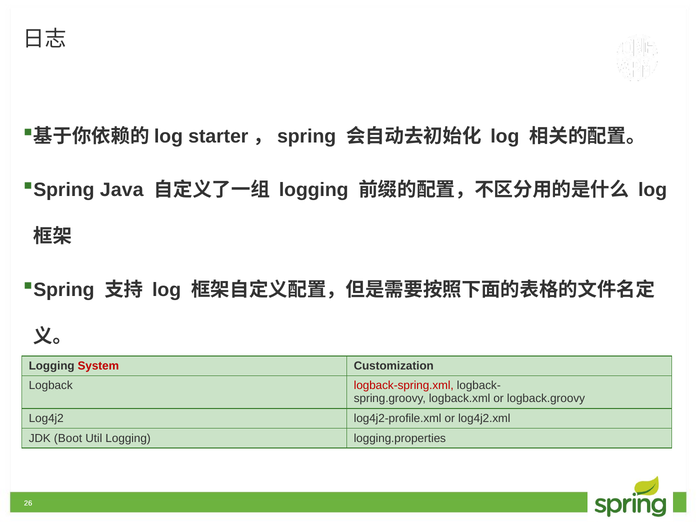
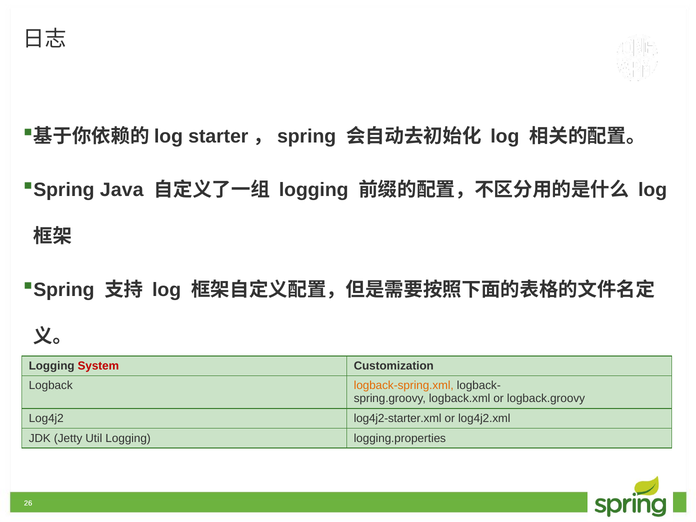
logback-spring.xml colour: red -> orange (404, 386)
log4j2-profile.xml: log4j2-profile.xml -> log4j2-starter.xml (398, 419)
Boot: Boot -> Jetty (68, 438)
